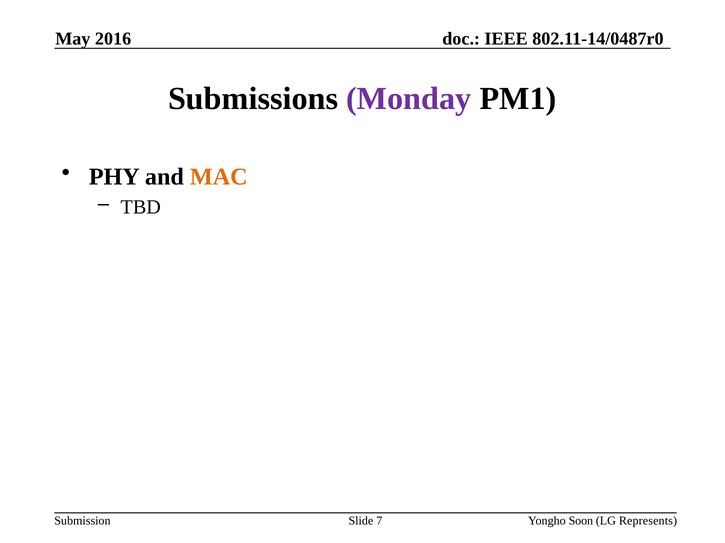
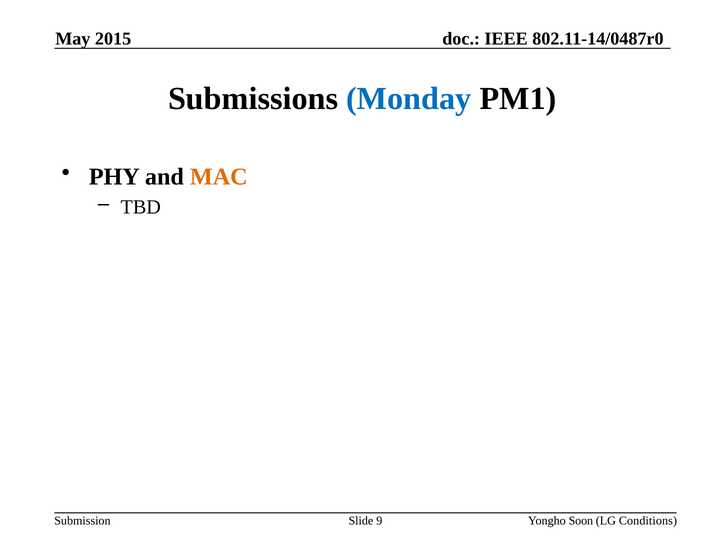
2016: 2016 -> 2015 (113, 39)
Monday colour: purple -> blue (409, 99)
7: 7 -> 9 (379, 521)
Represents: Represents -> Conditions (648, 521)
